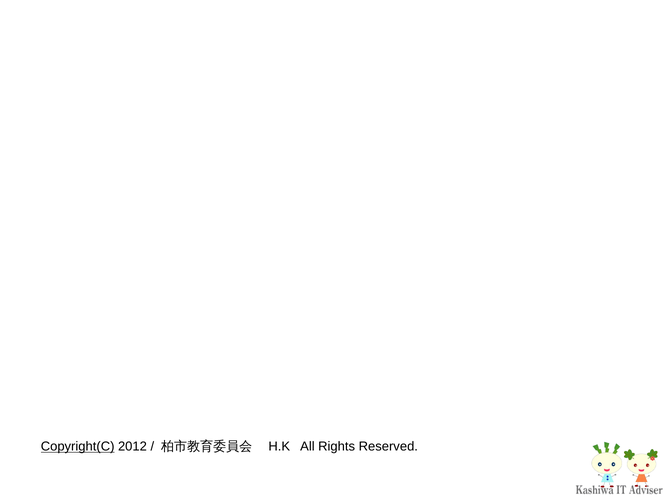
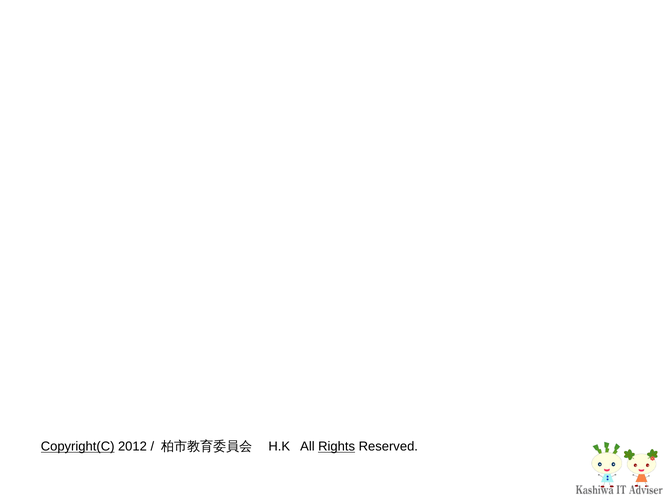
Rights underline: none -> present (337, 447)
